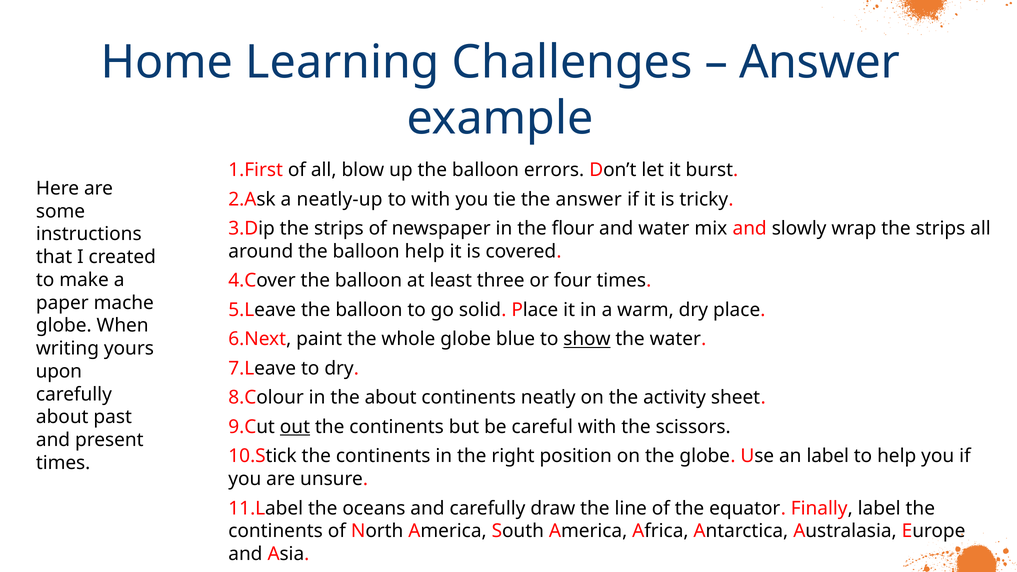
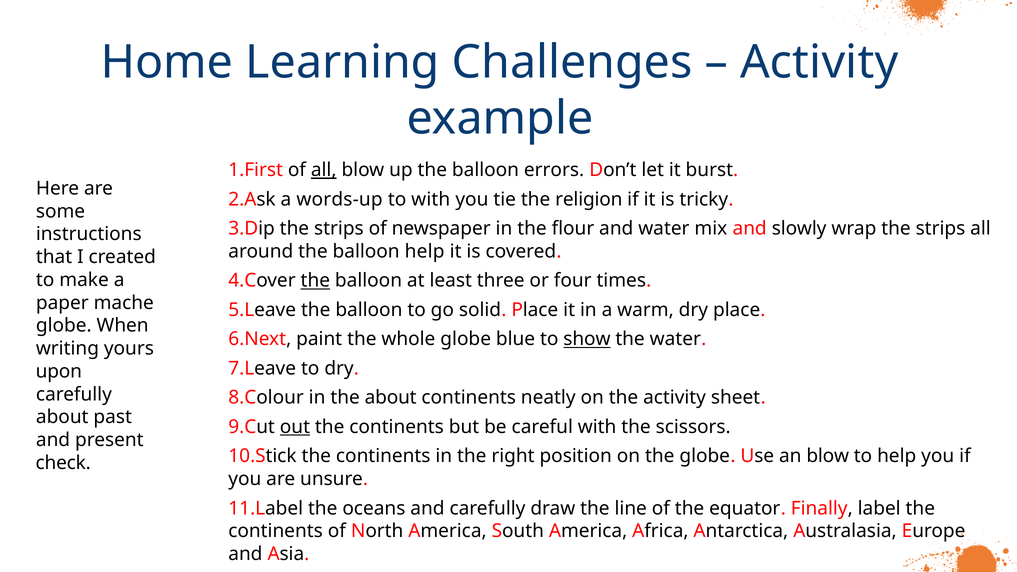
Answer: Answer -> Activity (819, 62)
all underline: none -> present (324, 170)
neatly-up: neatly-up -> words-up (340, 199)
the answer: answer -> religion (589, 199)
the underline: none -> present (315, 281)
an label: label -> blow (828, 456)
times: times -> check (63, 463)
